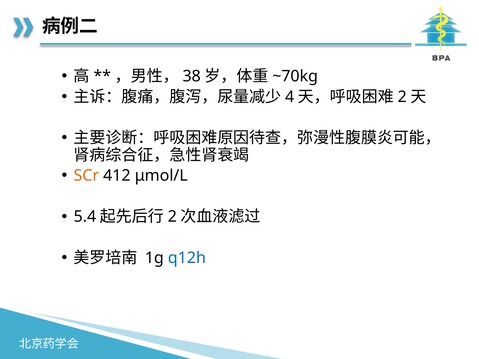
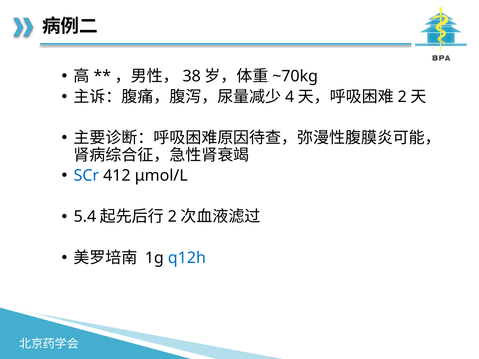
SCr colour: orange -> blue (86, 176)
